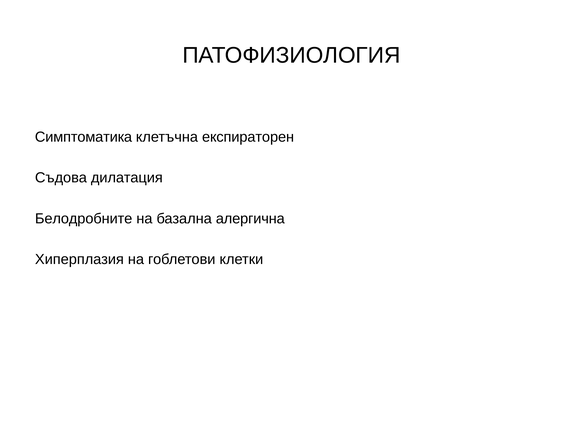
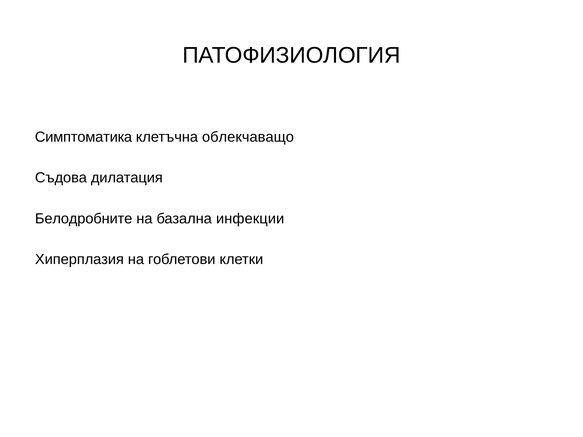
експираторен: експираторен -> облекчаващо (248, 137)
алергична: алергична -> инфекции (250, 219)
